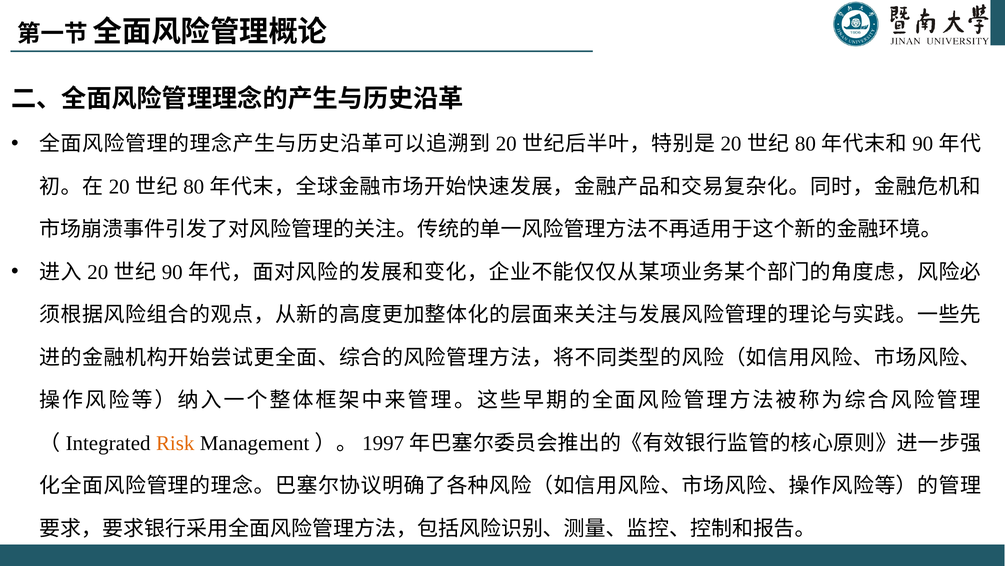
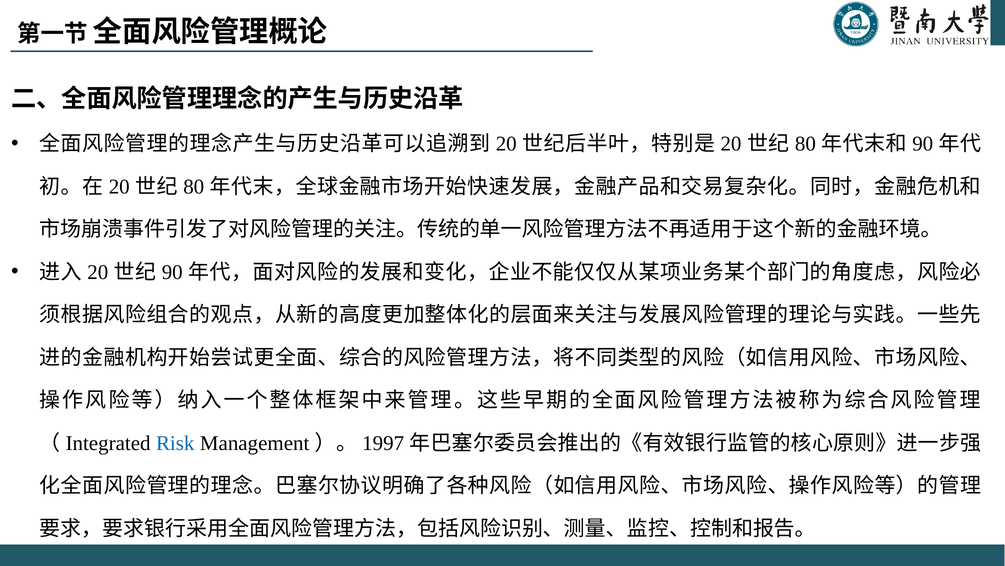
Risk colour: orange -> blue (175, 443)
